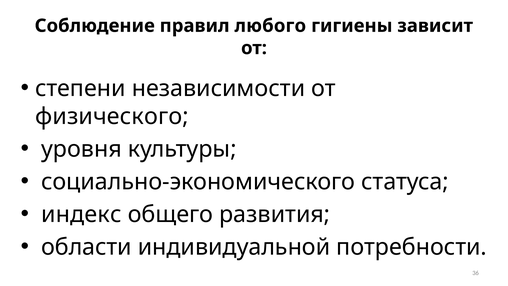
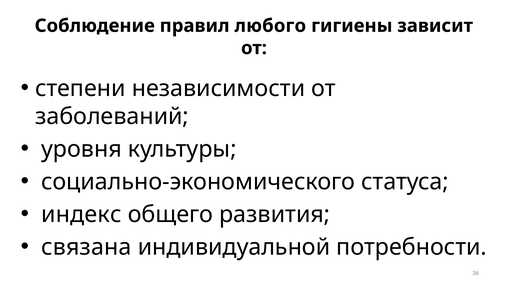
физического: физического -> заболеваний (112, 116)
области: области -> связана (86, 247)
